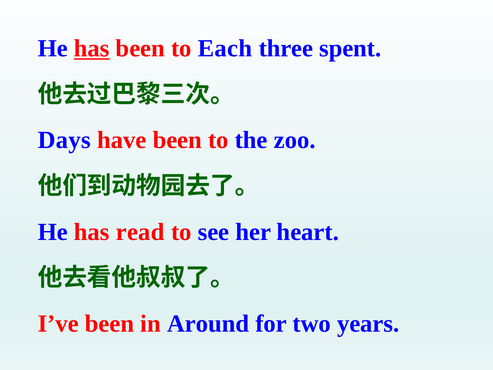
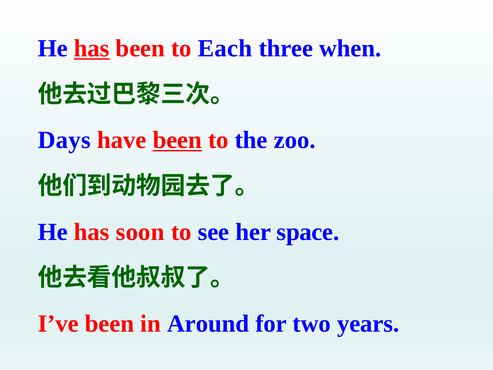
spent: spent -> when (350, 48)
been underline: none -> present (177, 140)
read: read -> soon (140, 232)
heart: heart -> space (308, 232)
